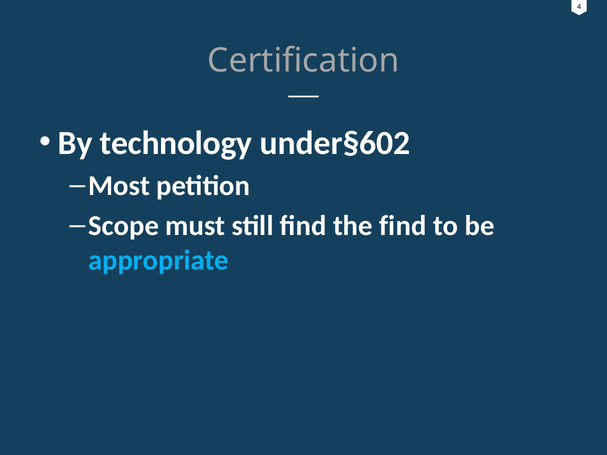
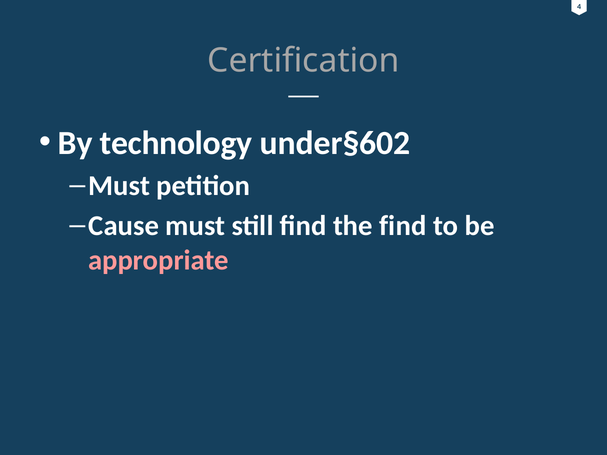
Most: Most -> Must (119, 186)
Scope: Scope -> Cause (124, 226)
appropriate colour: light blue -> pink (159, 261)
